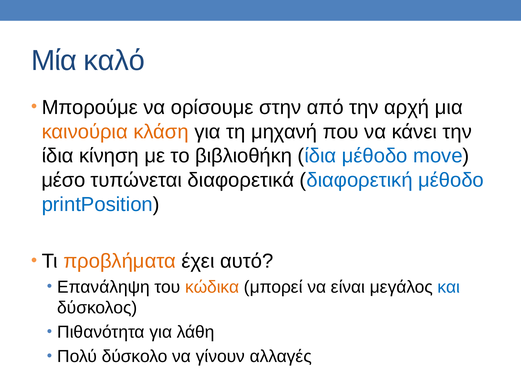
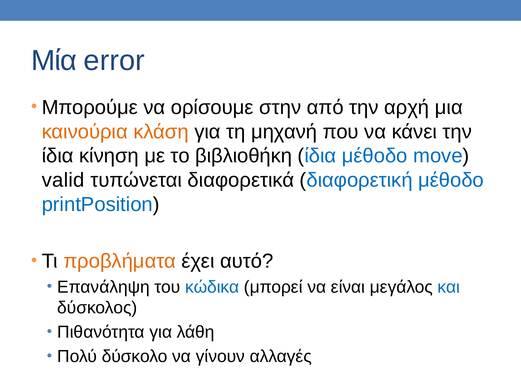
καλό: καλό -> error (114, 61)
μέσο: μέσο -> valid (63, 180)
κώδικα colour: orange -> blue (212, 287)
